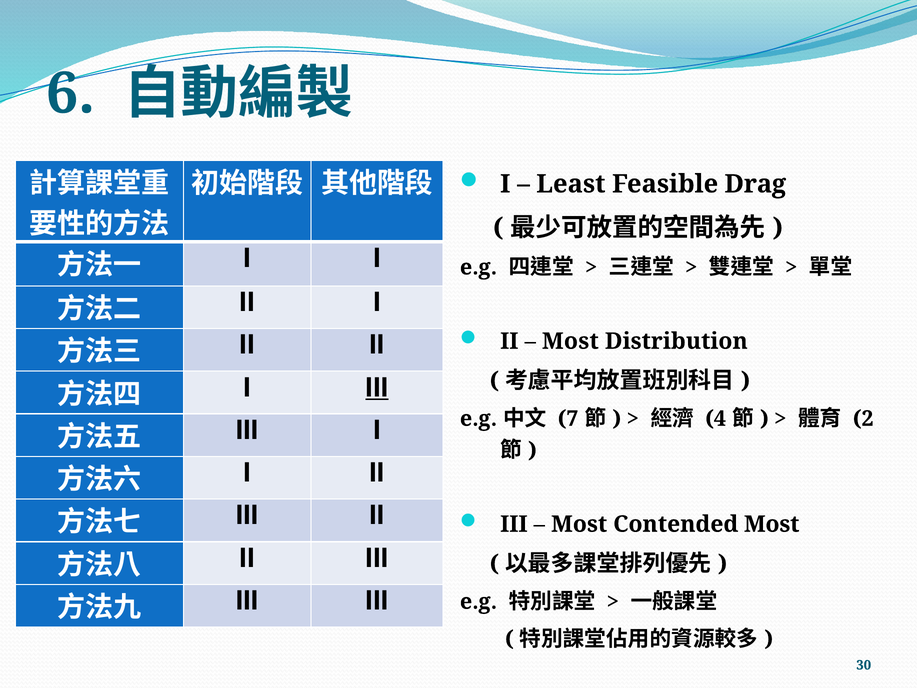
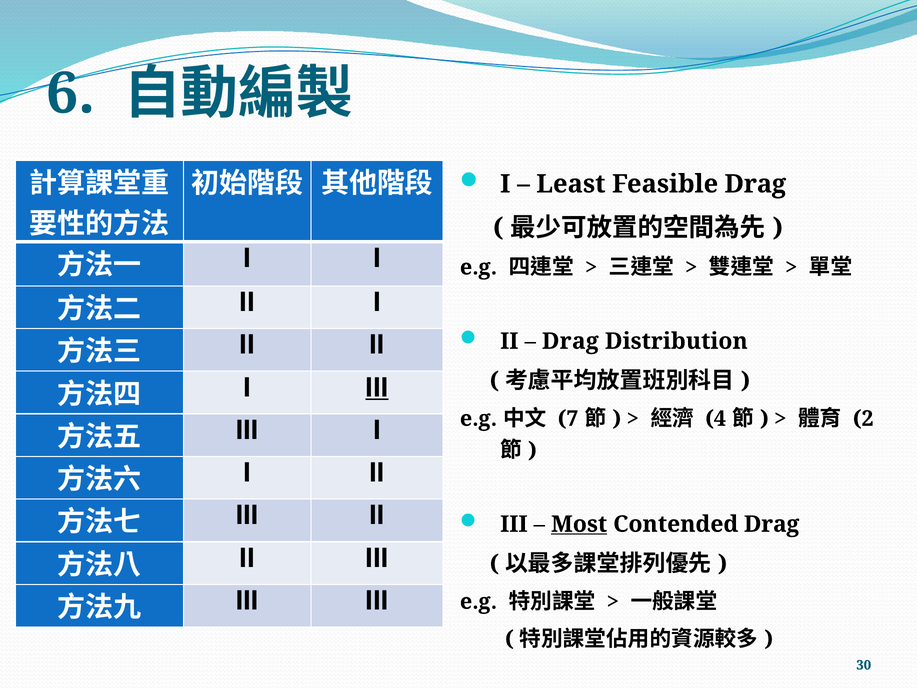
Most: Most -> Drag (570, 341)
Most underline: none -> present (579, 524)
Contended Most: Most -> Drag (772, 524)
